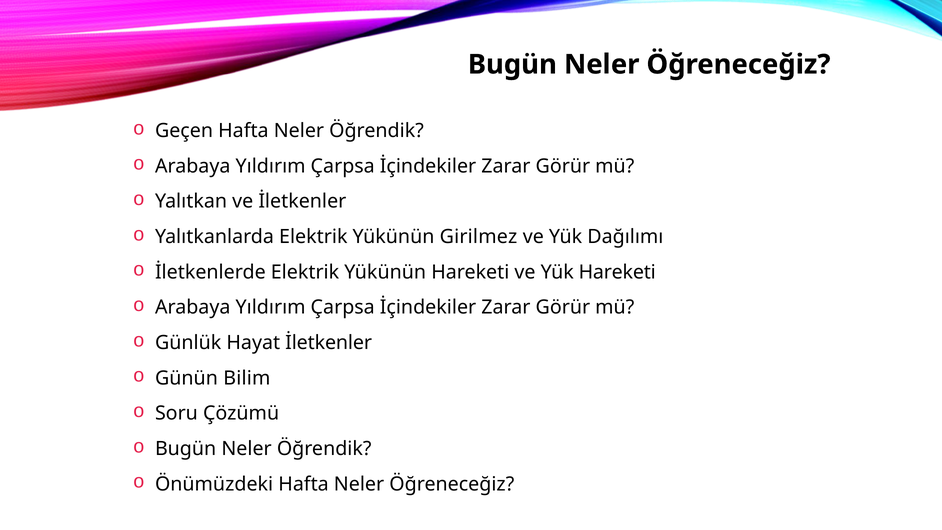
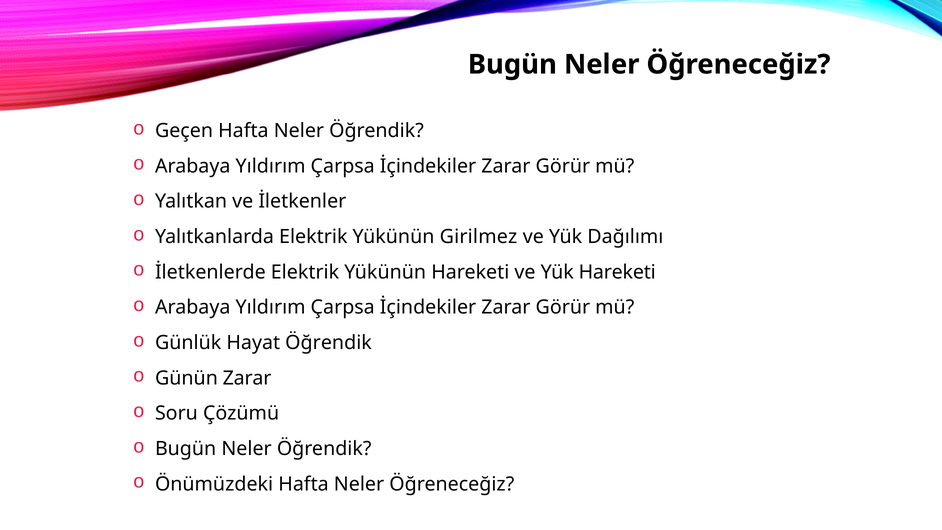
Hayat İletkenler: İletkenler -> Öğrendik (329, 343)
Günün Bilim: Bilim -> Zarar (247, 378)
